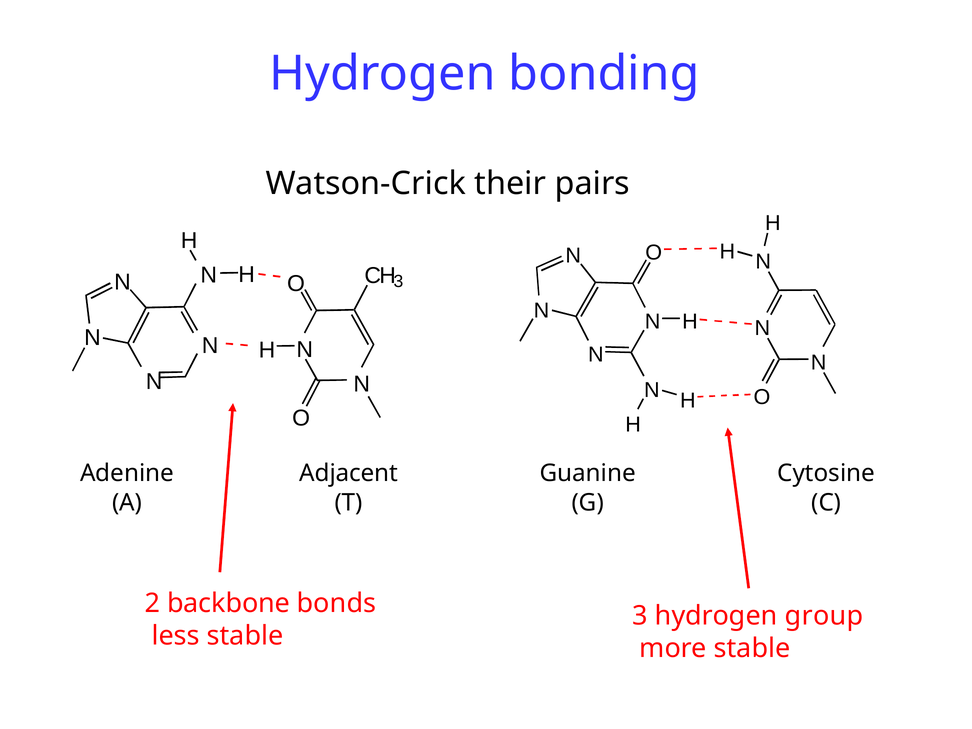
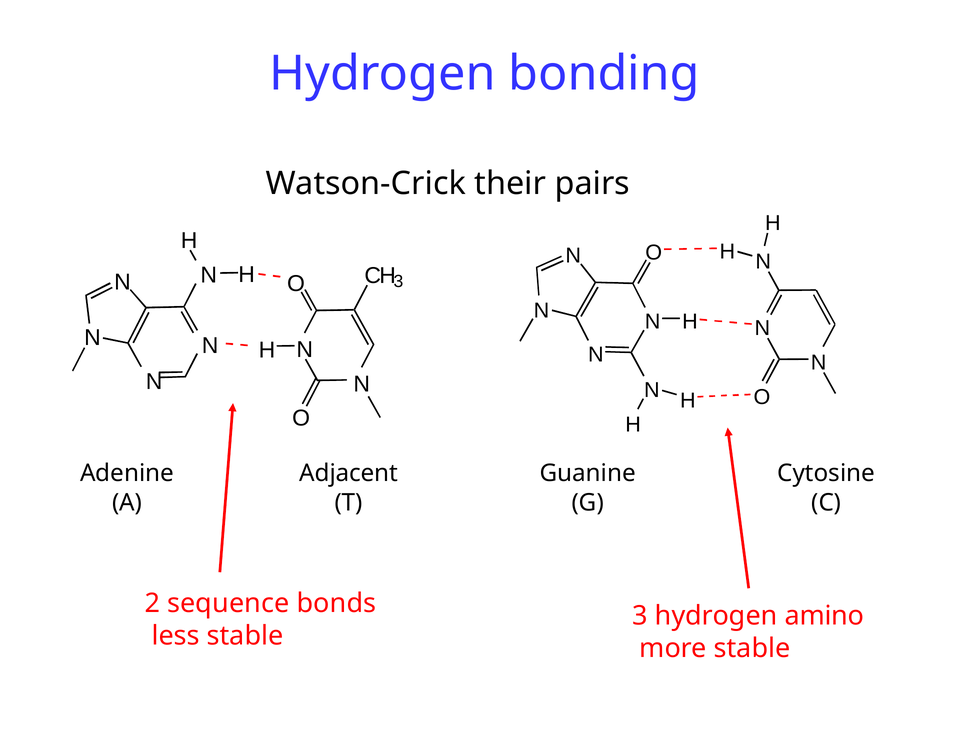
backbone: backbone -> sequence (228, 603)
group: group -> amino (824, 616)
